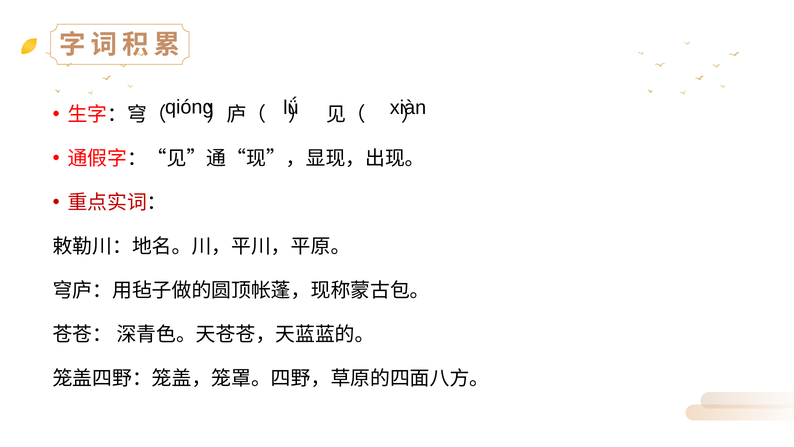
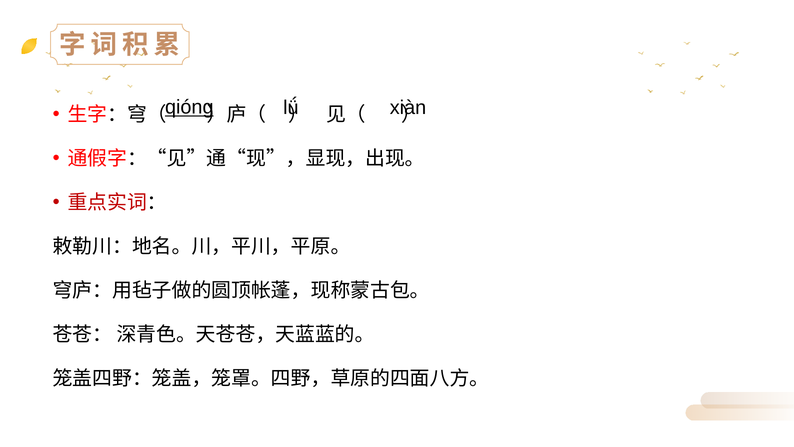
qióng underline: none -> present (189, 107)
